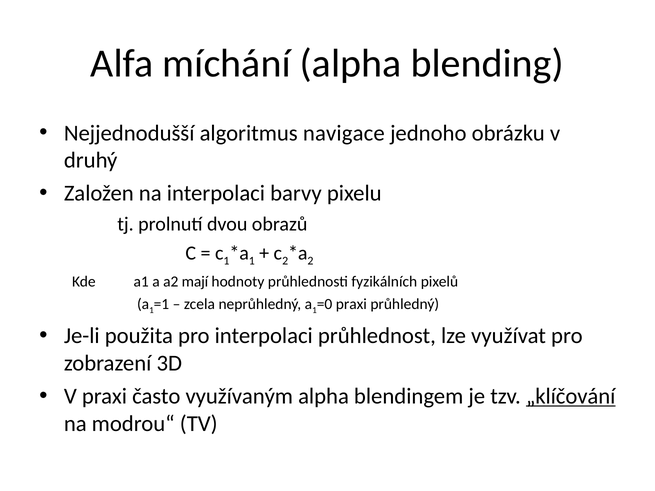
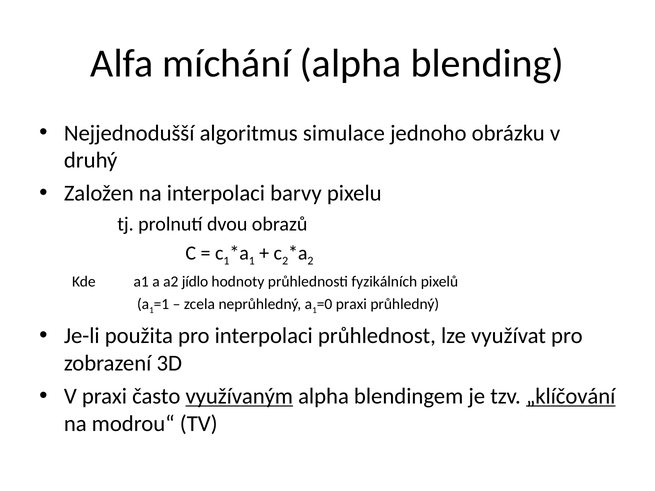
navigace: navigace -> simulace (344, 133)
mají: mají -> jídlo (195, 282)
využívaným underline: none -> present (239, 396)
